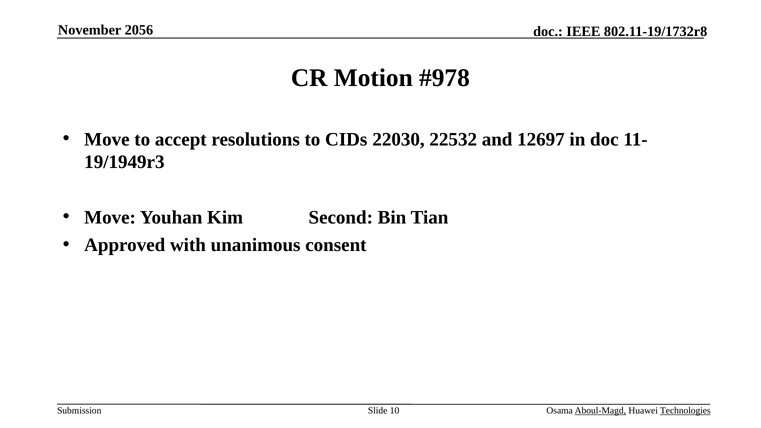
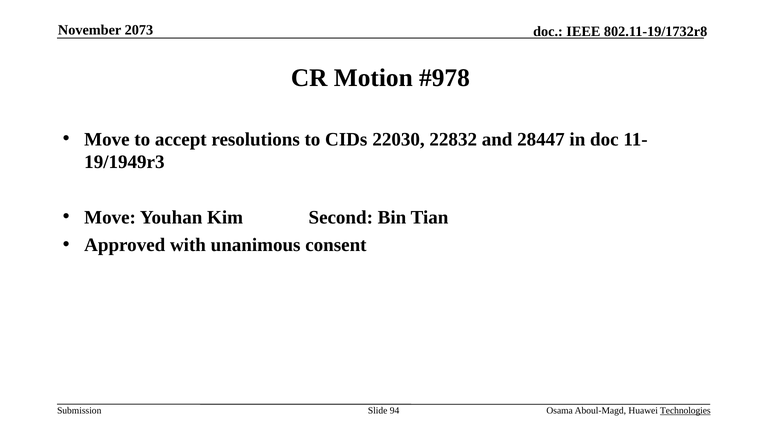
2056: 2056 -> 2073 (139, 30)
22532: 22532 -> 22832 (453, 139)
12697: 12697 -> 28447 (541, 139)
10: 10 -> 94 (395, 411)
Aboul-Magd underline: present -> none (600, 411)
